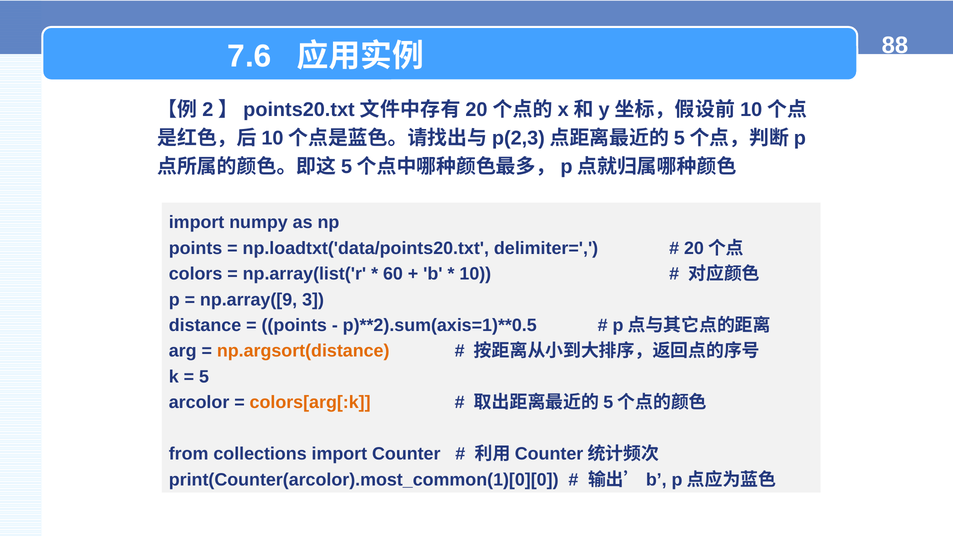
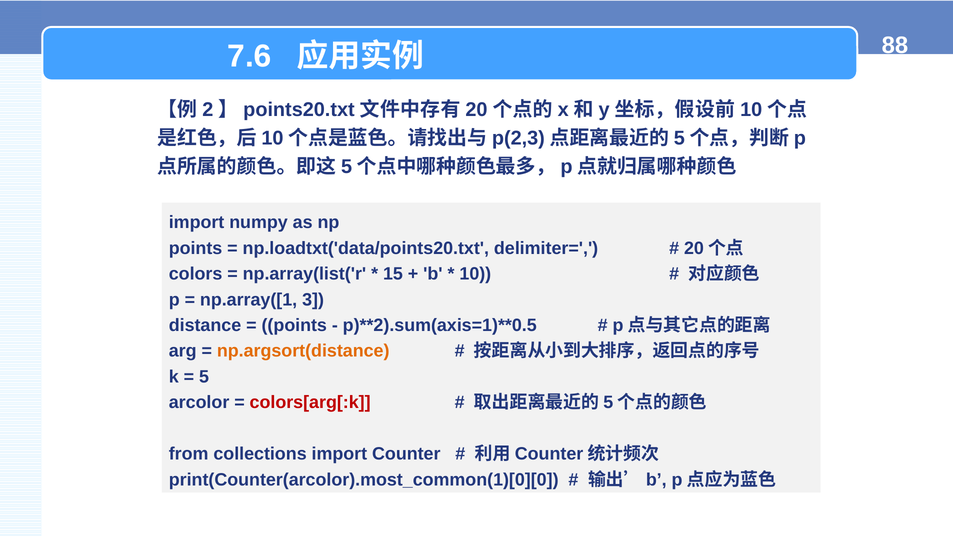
60: 60 -> 15 (393, 274)
np.array([9: np.array([9 -> np.array([1 (249, 300)
colors[arg[:k colour: orange -> red (310, 403)
